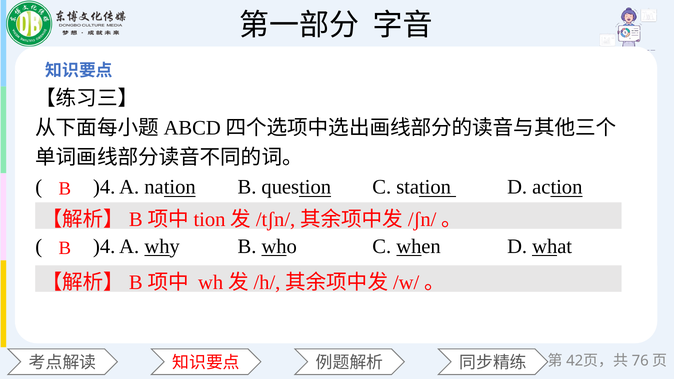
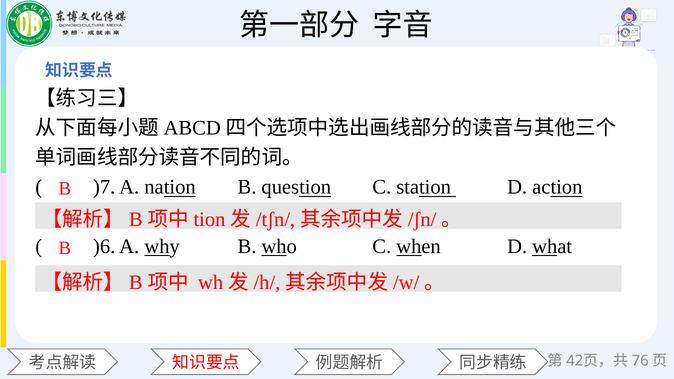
)4: )4 -> )7 (104, 187)
)4: )4 -> )6 (104, 247)
